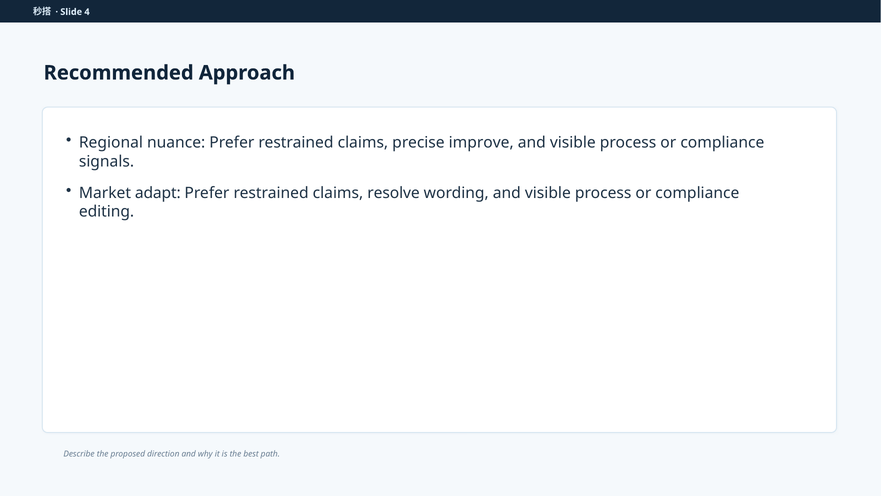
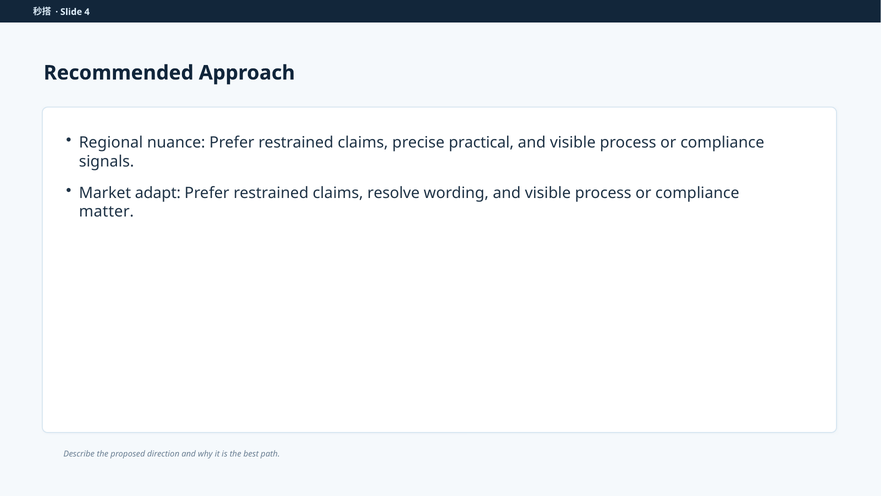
improve: improve -> practical (481, 143)
editing: editing -> matter (106, 212)
